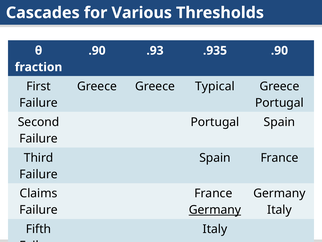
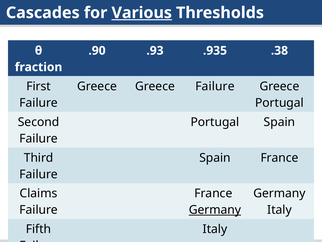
Various underline: none -> present (142, 13)
.935 .90: .90 -> .38 (279, 51)
Greece Typical: Typical -> Failure (215, 86)
